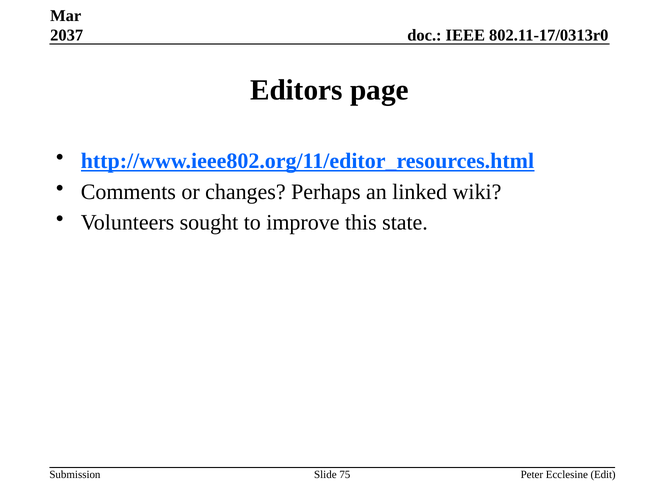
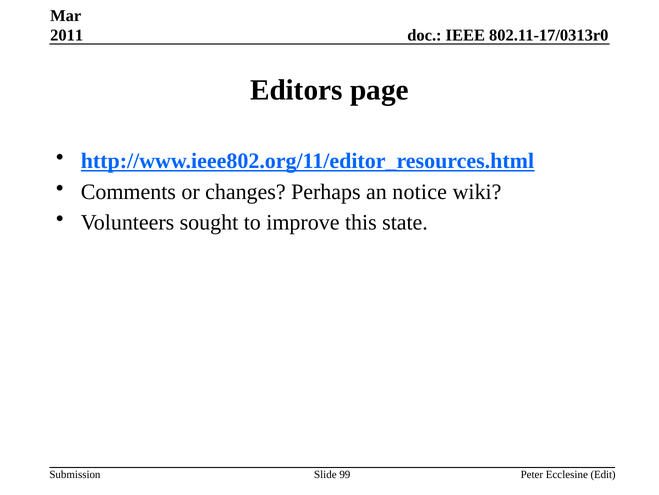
2037: 2037 -> 2011 (67, 35)
linked: linked -> notice (420, 192)
75: 75 -> 99 (345, 474)
